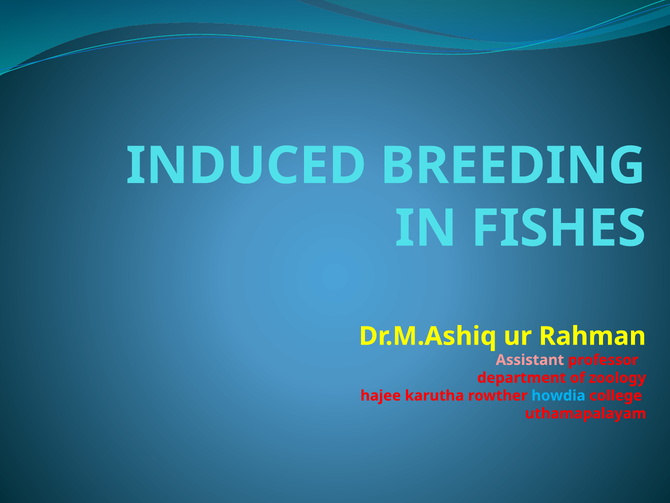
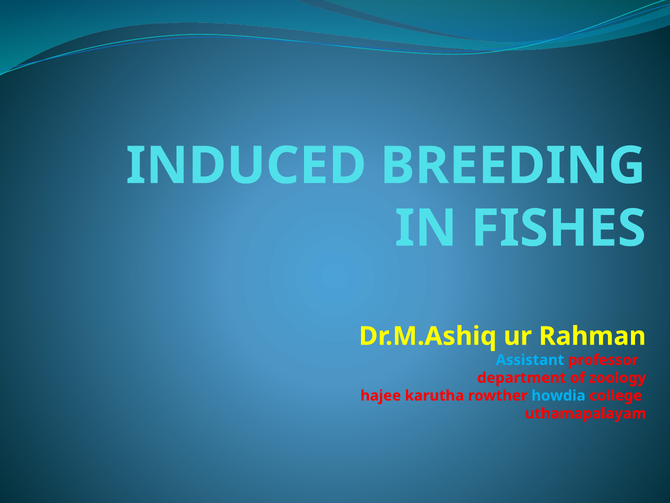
Assistant colour: pink -> light blue (530, 360)
